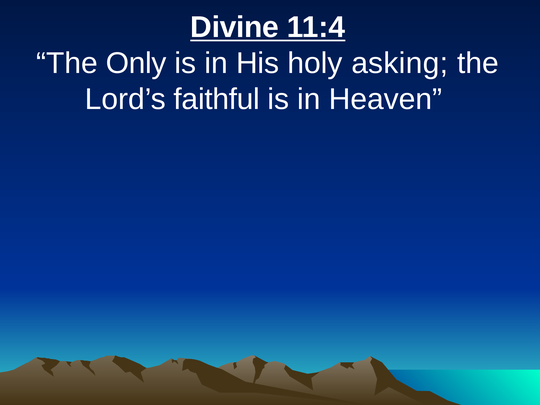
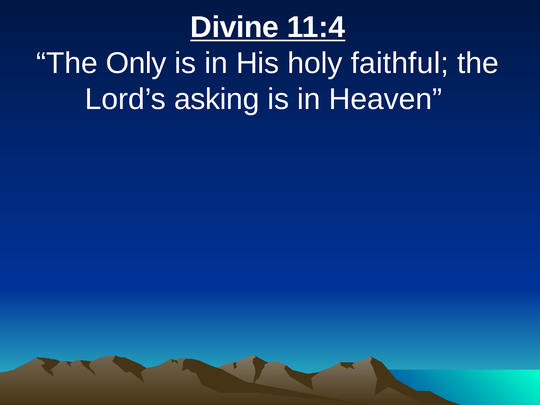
asking: asking -> faithful (400, 63)
faithful: faithful -> asking (217, 99)
